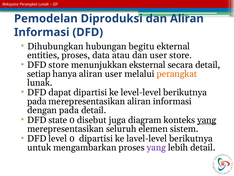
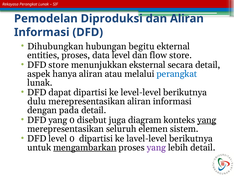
data atau: atau -> level (121, 55)
dan user: user -> flow (158, 55)
setiap: setiap -> aspek (39, 74)
aliran user: user -> atau (113, 74)
perangkat colour: orange -> blue (177, 74)
pada: pada -> dulu (37, 101)
DFD state: state -> yang (58, 120)
mengambarkan underline: none -> present (85, 147)
